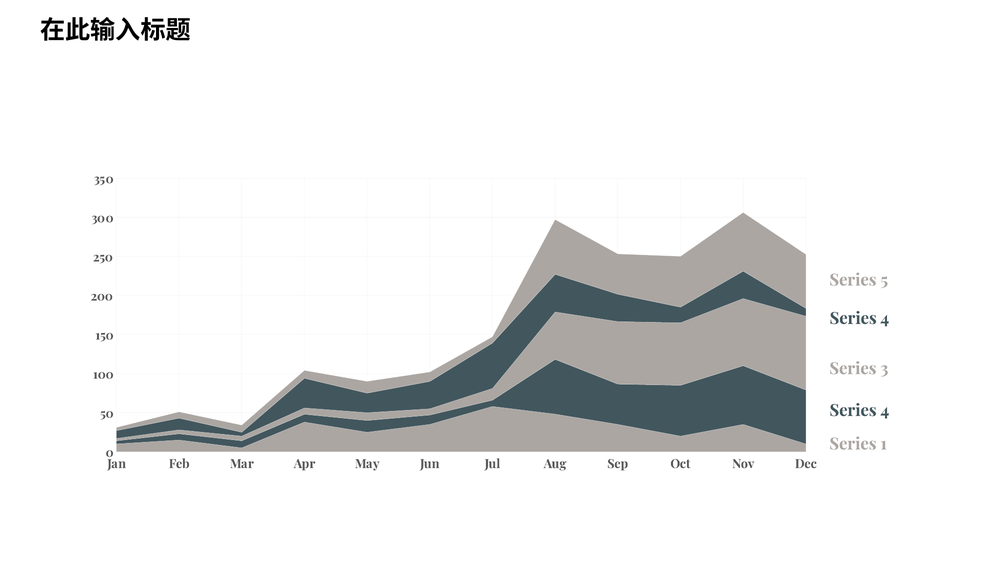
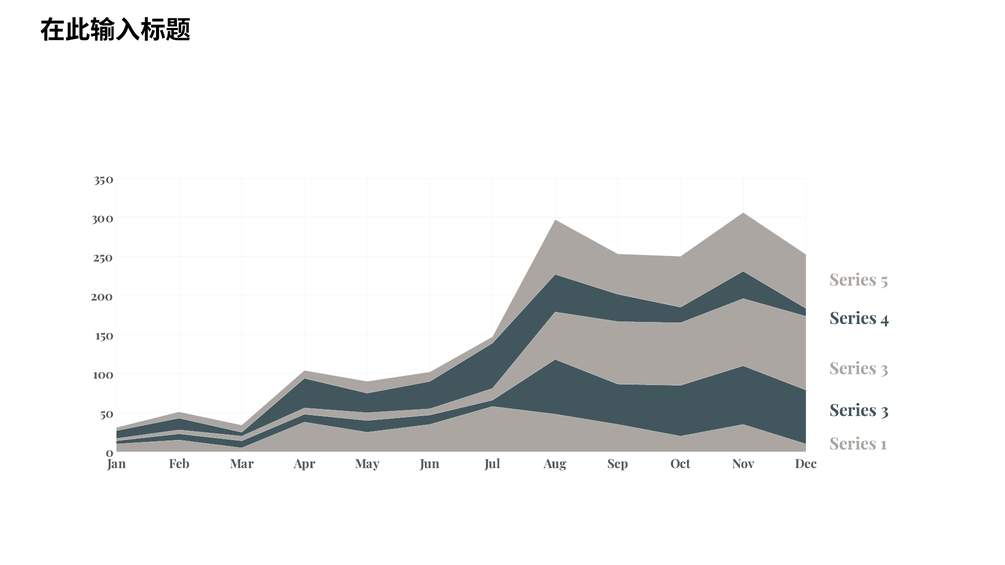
4: 4 -> 3 (885, 411)
